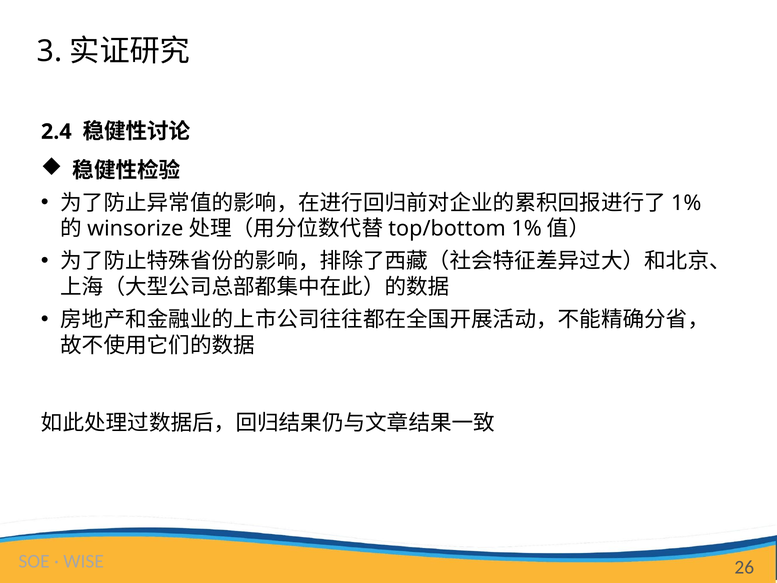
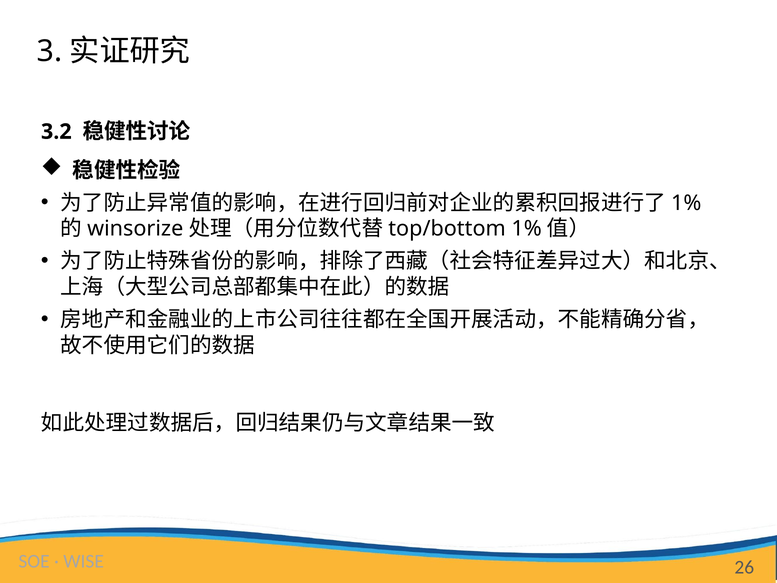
2.4: 2.4 -> 3.2 (56, 132)
